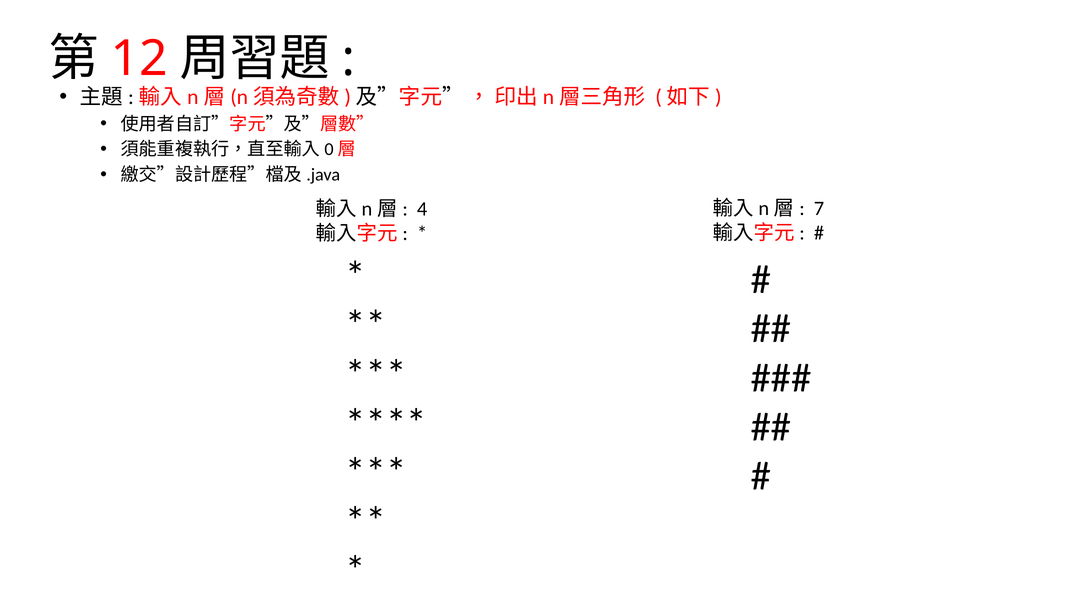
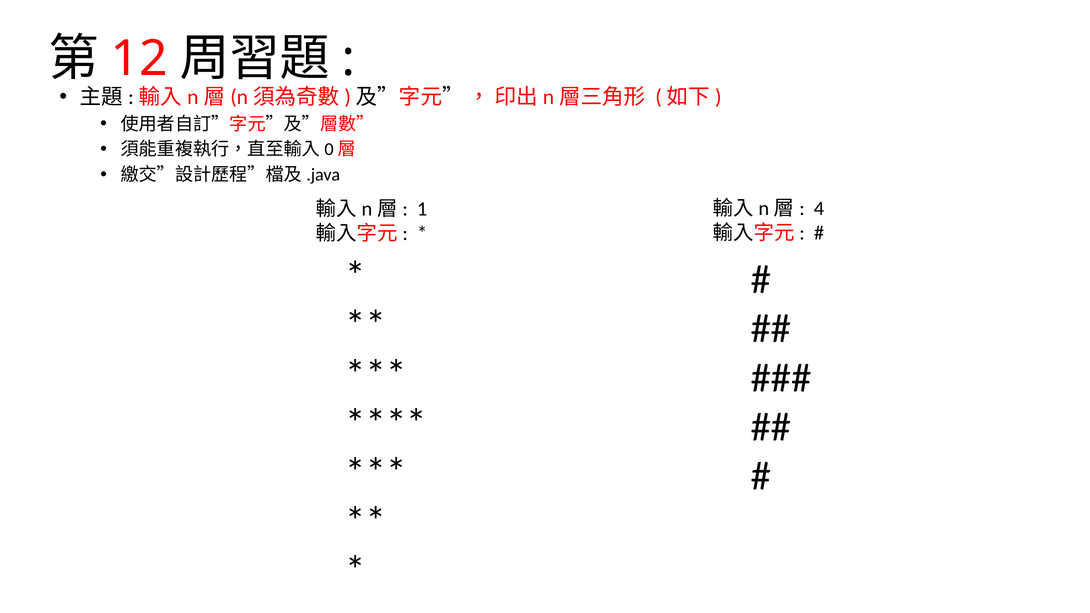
7: 7 -> 4 (819, 209)
4: 4 -> 1 (422, 209)
